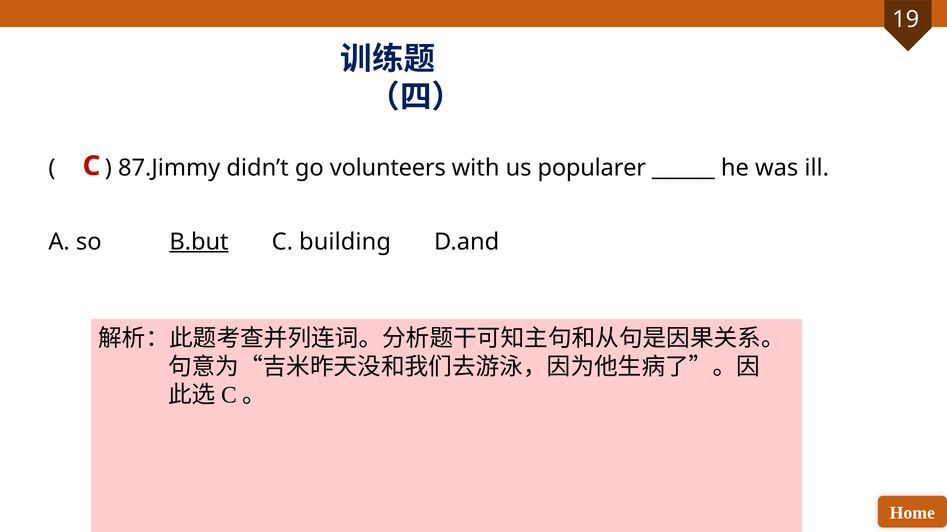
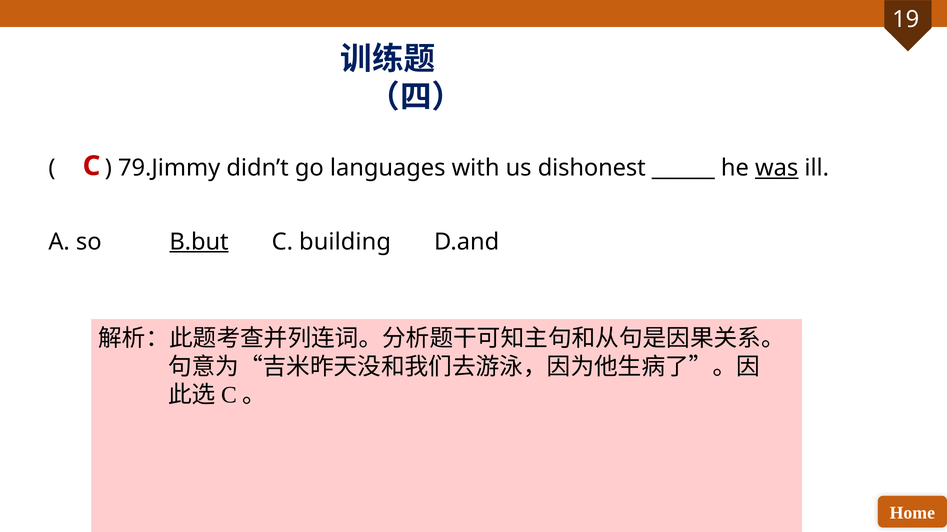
87.Jimmy: 87.Jimmy -> 79.Jimmy (169, 168)
volunteers: volunteers -> languages (388, 168)
popularer: popularer -> dishonest (592, 168)
was underline: none -> present (777, 168)
